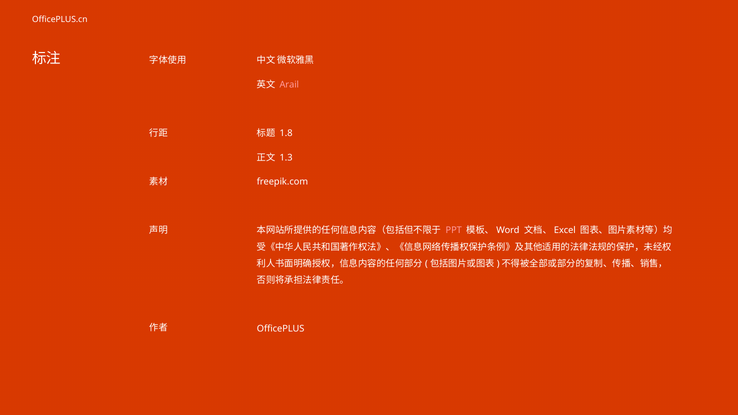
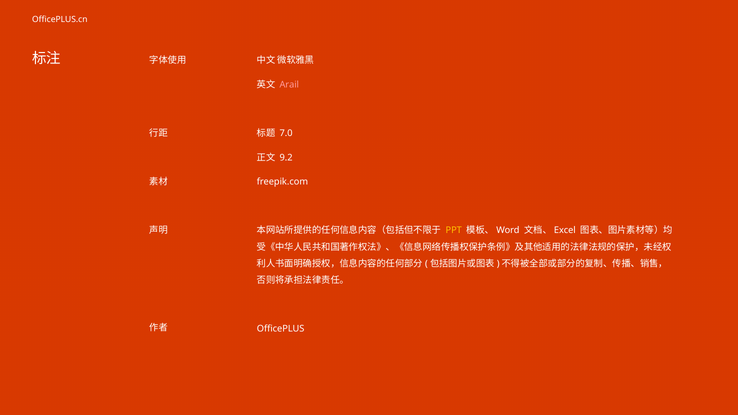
1.8: 1.8 -> 7.0 (286, 133)
1.3: 1.3 -> 9.2 (286, 158)
PPT colour: pink -> yellow (454, 231)
